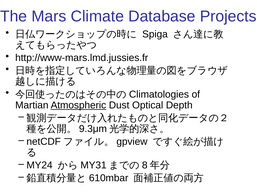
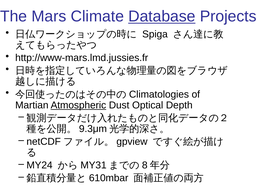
Database underline: none -> present (162, 16)
